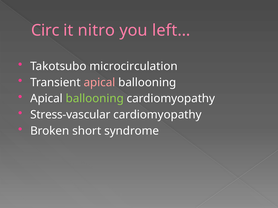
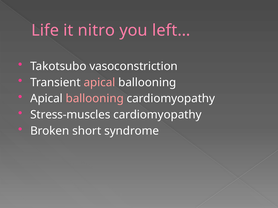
Circ: Circ -> Life (45, 31)
microcirculation: microcirculation -> vasoconstriction (134, 66)
ballooning colour: light green -> pink (95, 99)
Stress-vascular: Stress-vascular -> Stress-muscles (70, 115)
